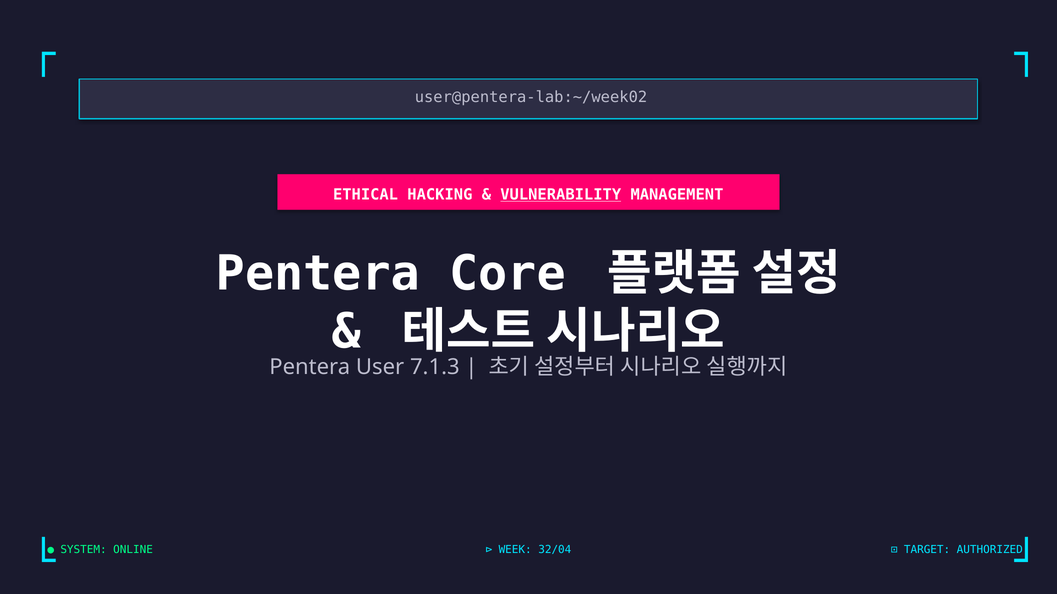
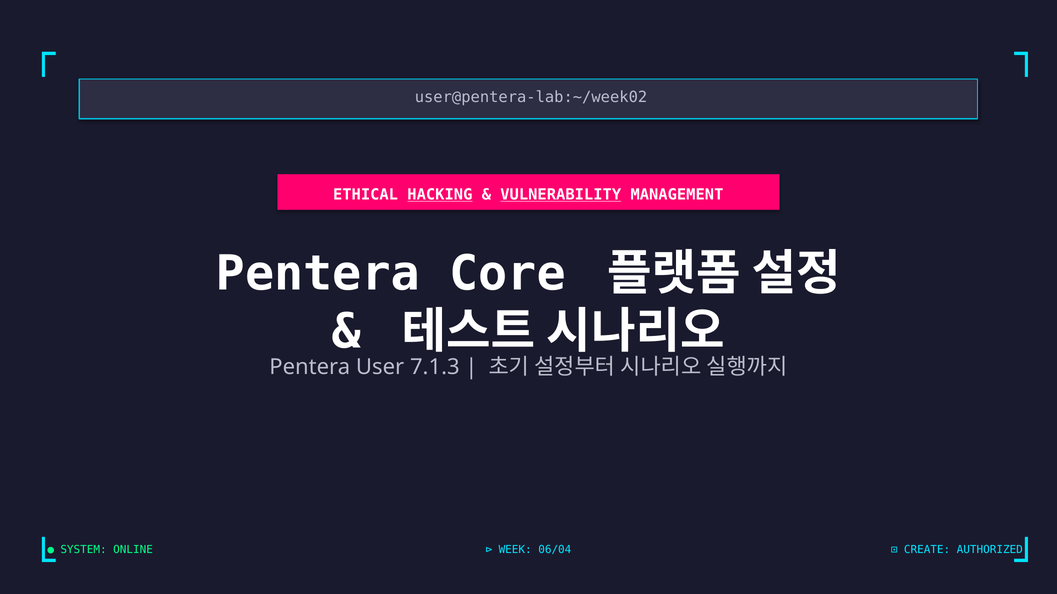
HACKING underline: none -> present (440, 195)
32/04: 32/04 -> 06/04 (555, 550)
TARGET: TARGET -> CREATE (927, 550)
